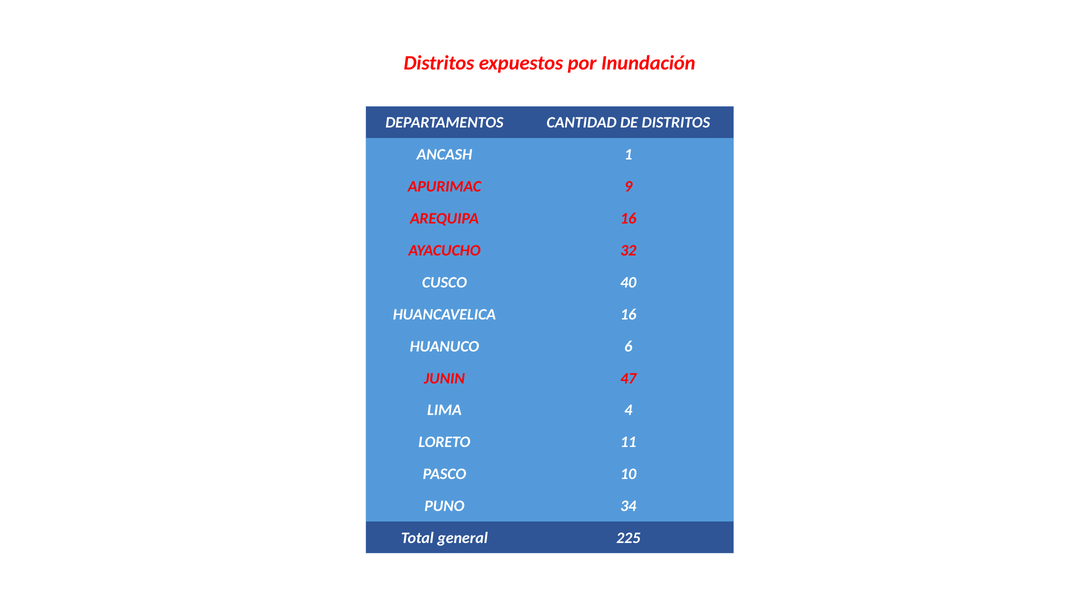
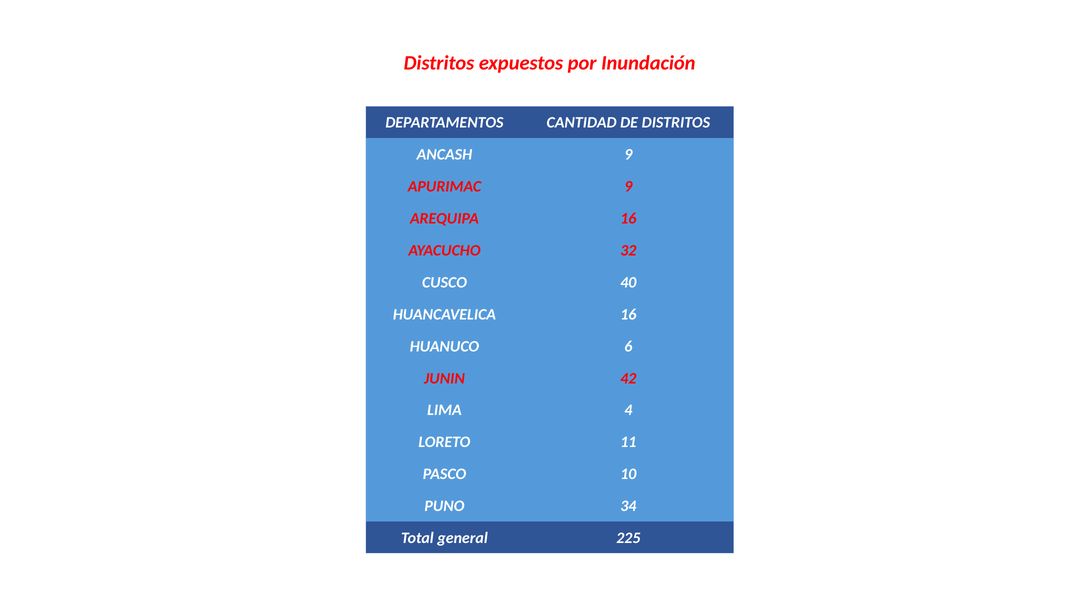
ANCASH 1: 1 -> 9 (628, 155)
47: 47 -> 42 (628, 378)
